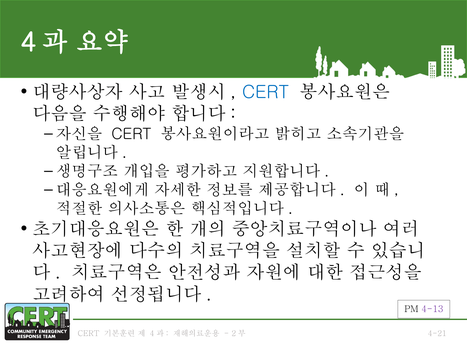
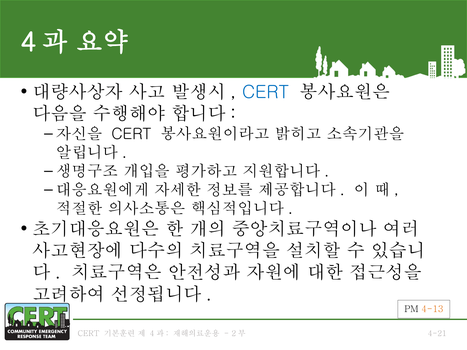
4-13 colour: purple -> orange (432, 309)
